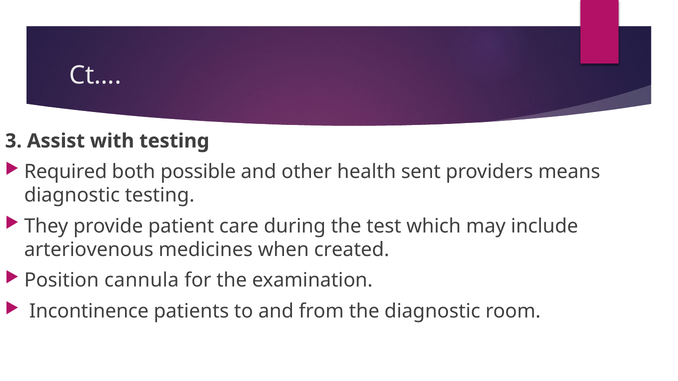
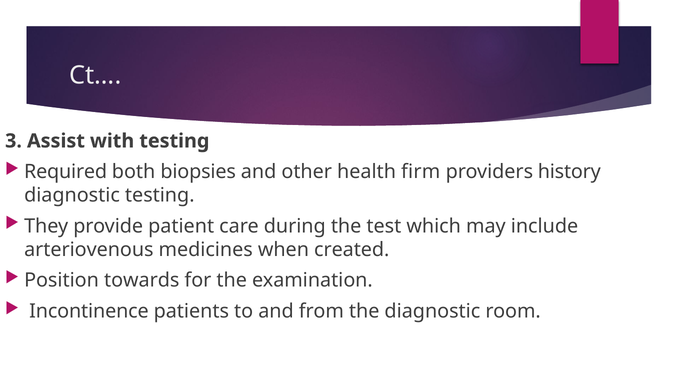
possible: possible -> biopsies (198, 172)
sent: sent -> firm (421, 172)
means: means -> history (569, 172)
cannula: cannula -> towards (142, 281)
